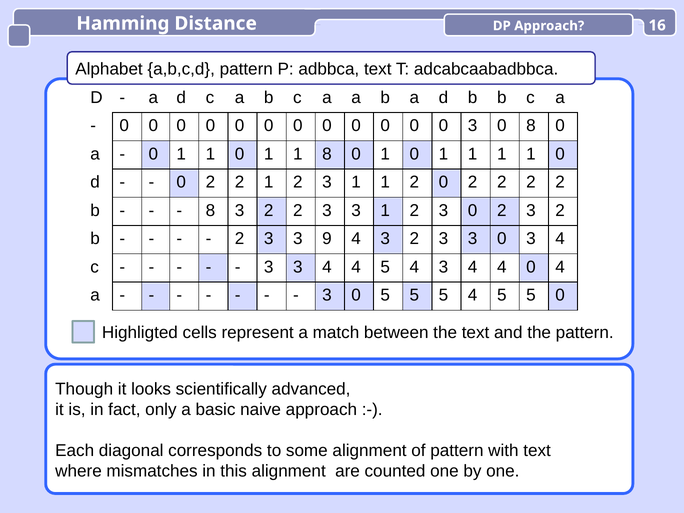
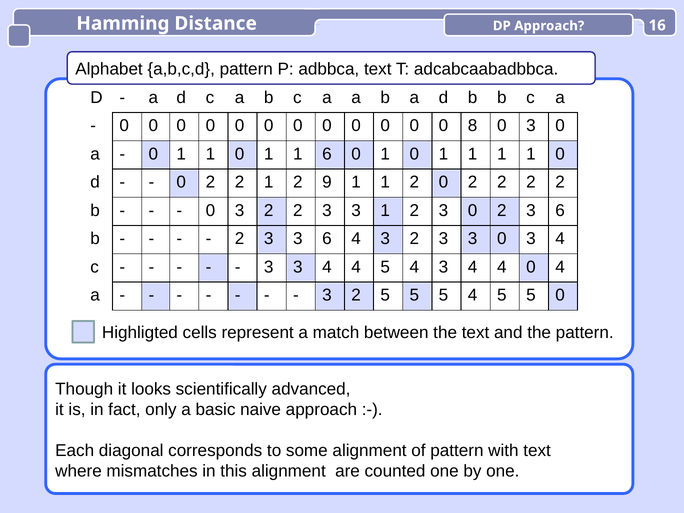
0 0 3: 3 -> 8 (473, 126)
8: 8 -> 3 (531, 126)
1 8: 8 -> 6 (327, 154)
2 1 2 3: 3 -> 9 (327, 182)
8: 8 -> 0 (210, 211)
2 3 2: 2 -> 6 (560, 211)
3 3 9: 9 -> 6 (327, 239)
0: 0 -> 2 (356, 295)
